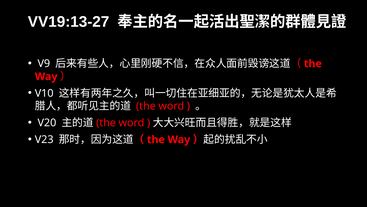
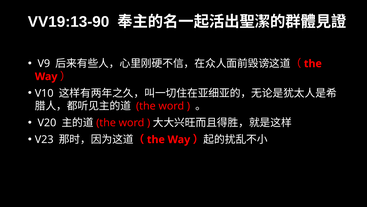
VV19:13-27: VV19:13-27 -> VV19:13-90 (69, 22)
